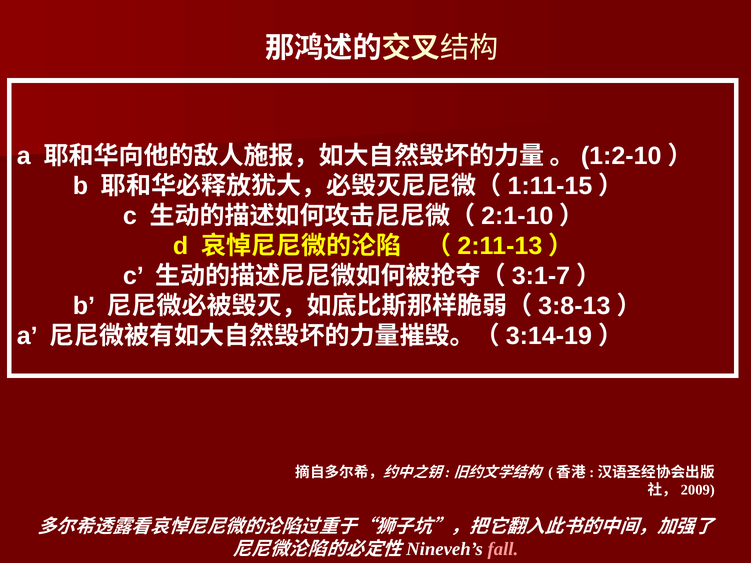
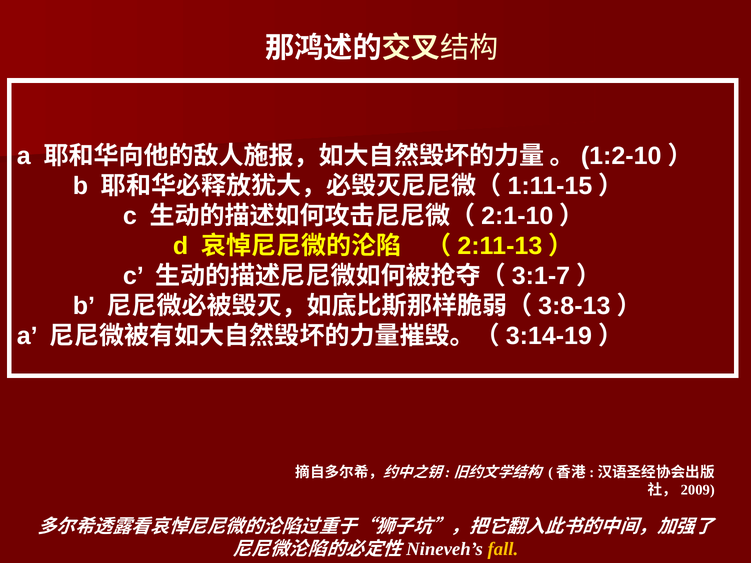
fall colour: pink -> yellow (503, 549)
